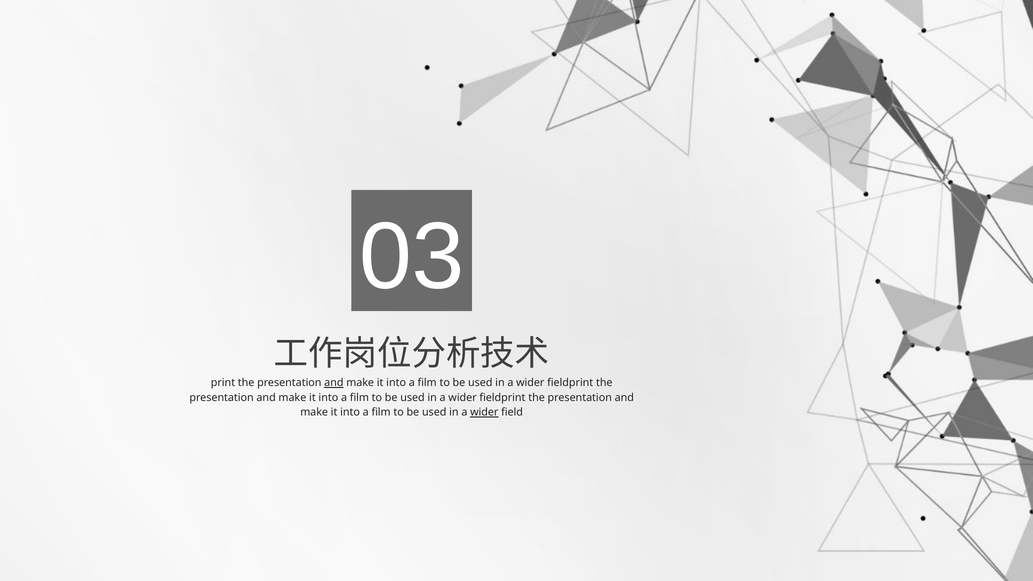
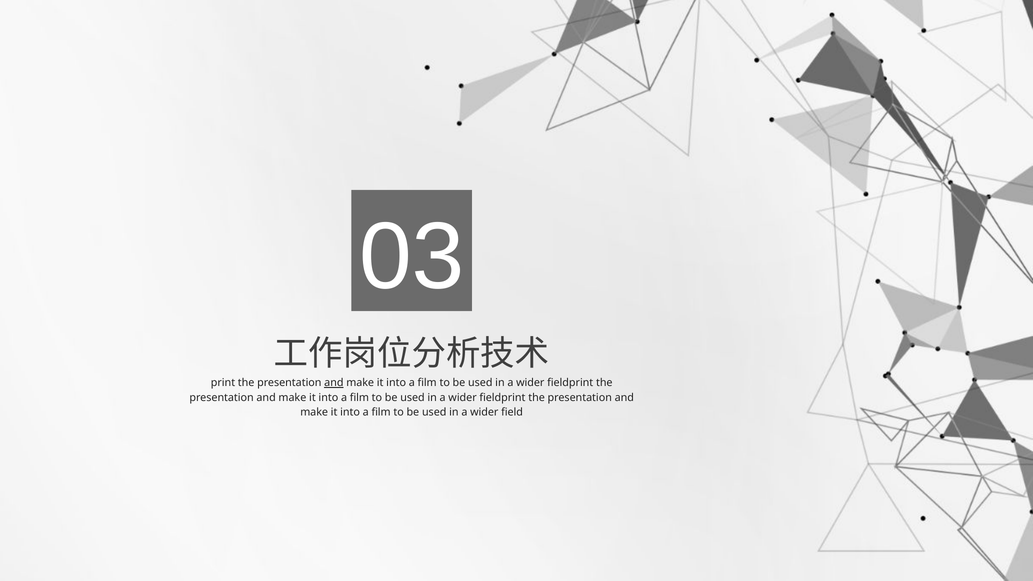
wider underline: present -> none (484, 412)
